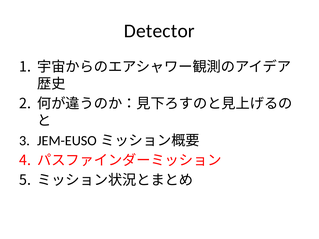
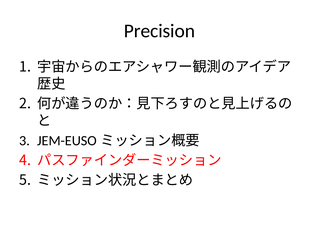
Detector: Detector -> Precision (159, 31)
